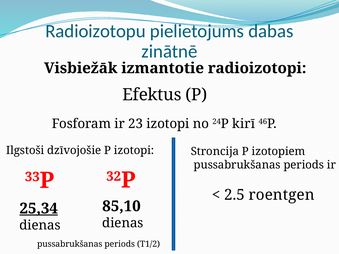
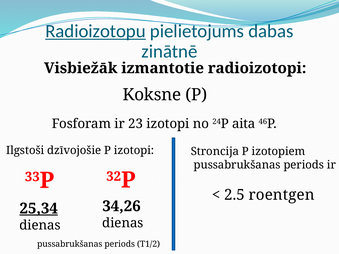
Radioizotopu underline: none -> present (96, 31)
Efektus: Efektus -> Koksne (152, 95)
kirī: kirī -> aita (244, 124)
85,10: 85,10 -> 34,26 (121, 206)
